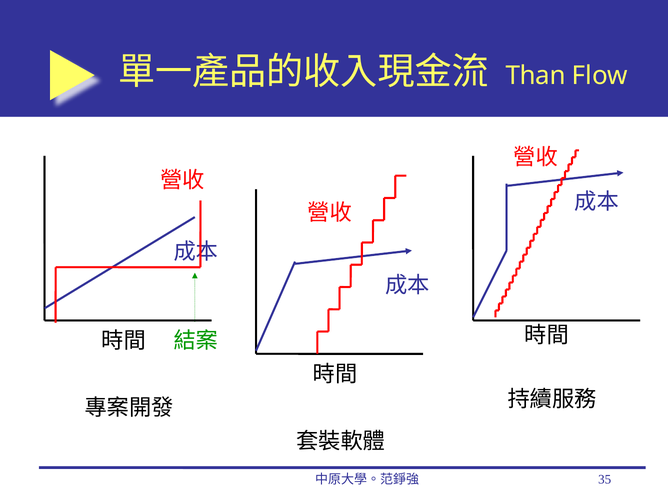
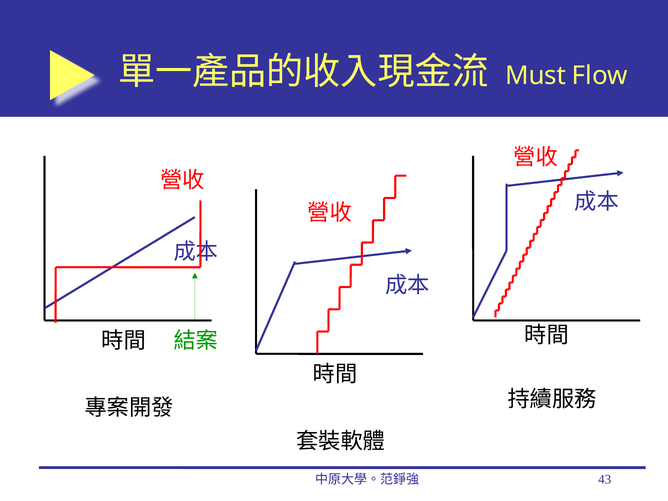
Than: Than -> Must (536, 76)
35: 35 -> 43 (605, 480)
